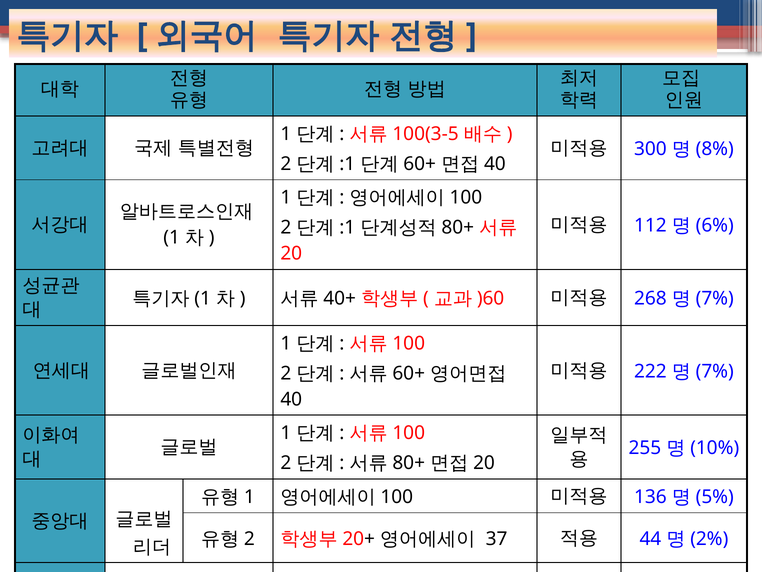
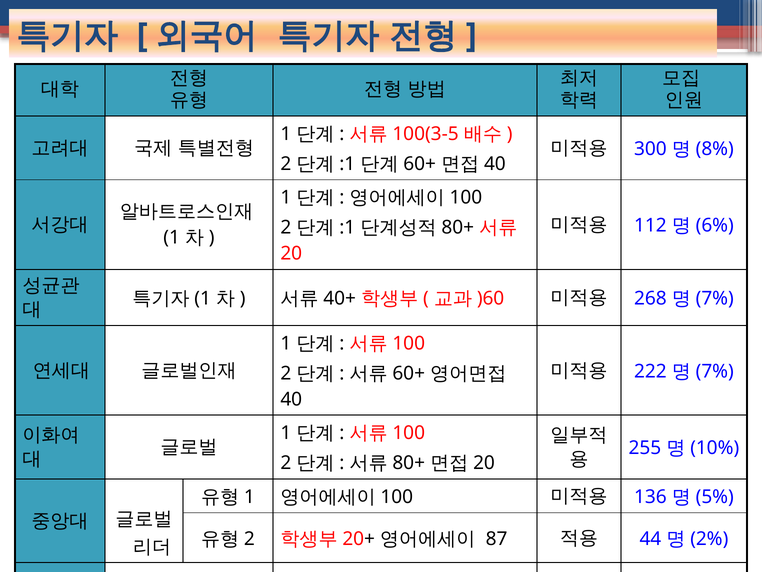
37: 37 -> 87 (497, 538)
